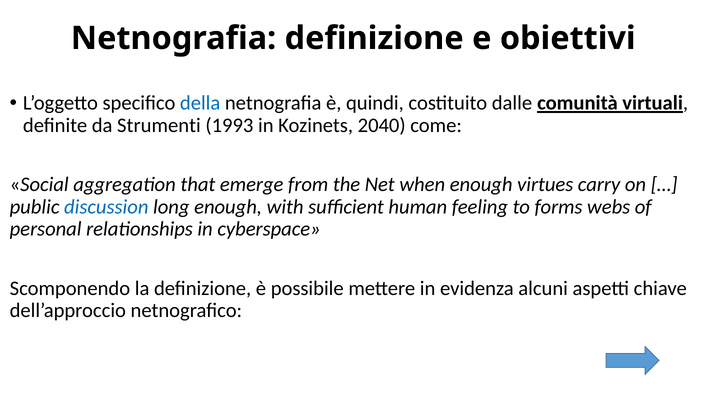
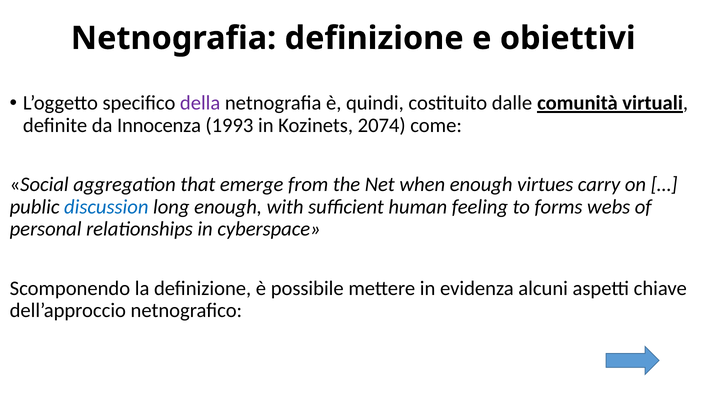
della colour: blue -> purple (200, 103)
Strumenti: Strumenti -> Innocenza (159, 125)
2040: 2040 -> 2074 (382, 125)
